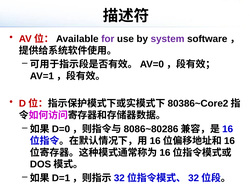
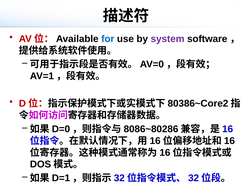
for colour: purple -> blue (108, 39)
